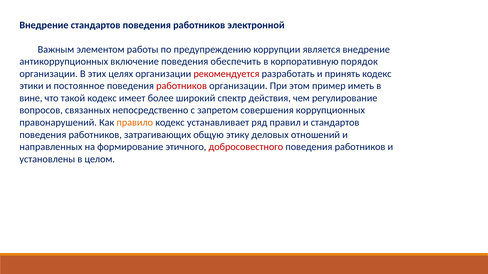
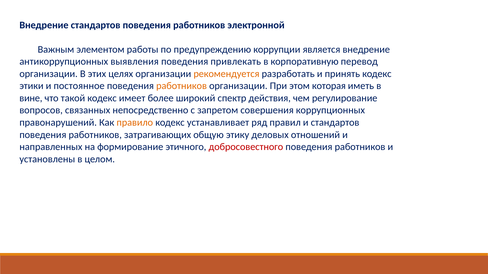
включение: включение -> выявления (135, 62)
обеспечить: обеспечить -> привлекать (236, 62)
порядок: порядок -> перевод (359, 62)
рекомендуется colour: red -> orange (226, 74)
работников colour: red -> orange (182, 86)
пример: пример -> которая (329, 86)
